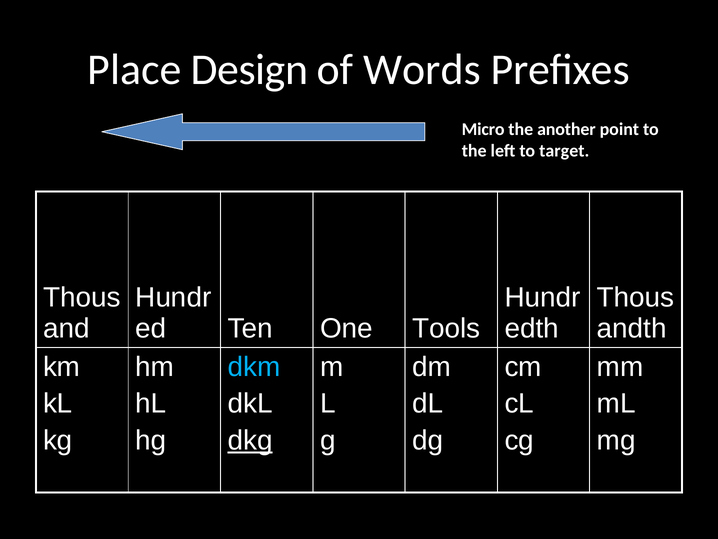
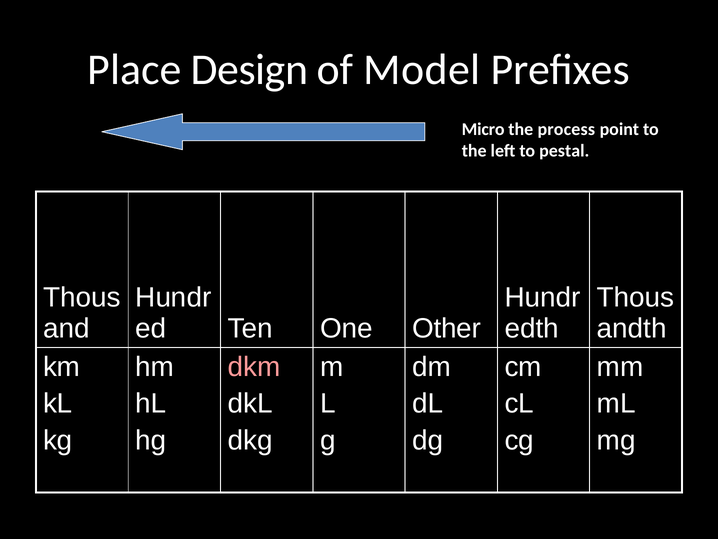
Words: Words -> Model (422, 70)
another: another -> process (566, 129)
target: target -> pestal (564, 151)
Tools: Tools -> Other (446, 328)
dkm colour: light blue -> pink (254, 367)
dkg underline: present -> none (250, 440)
